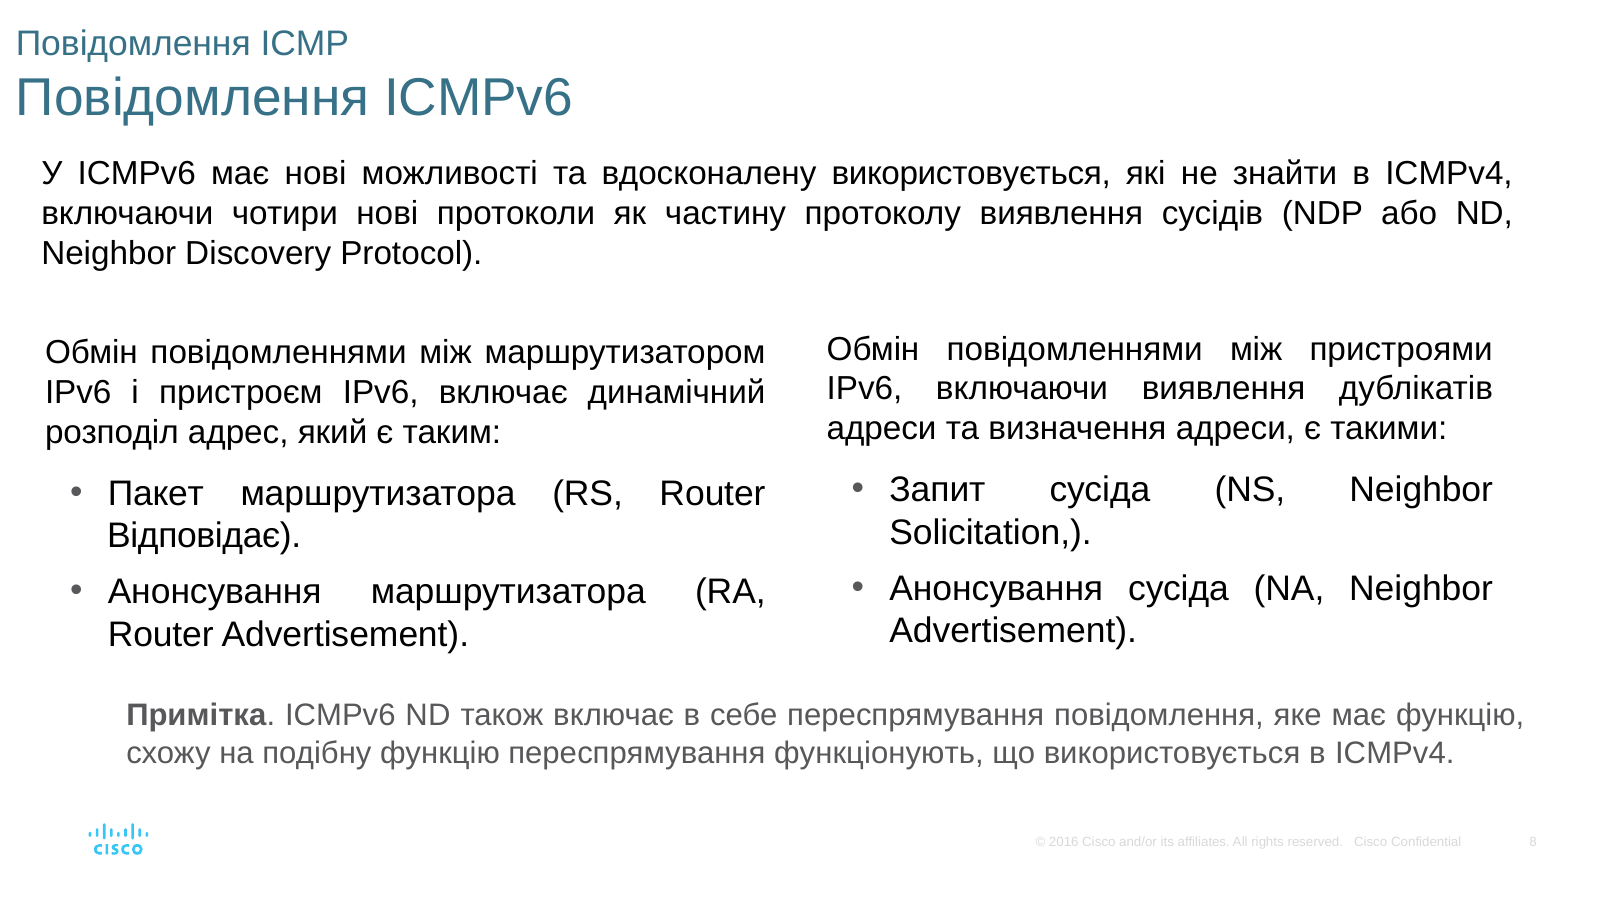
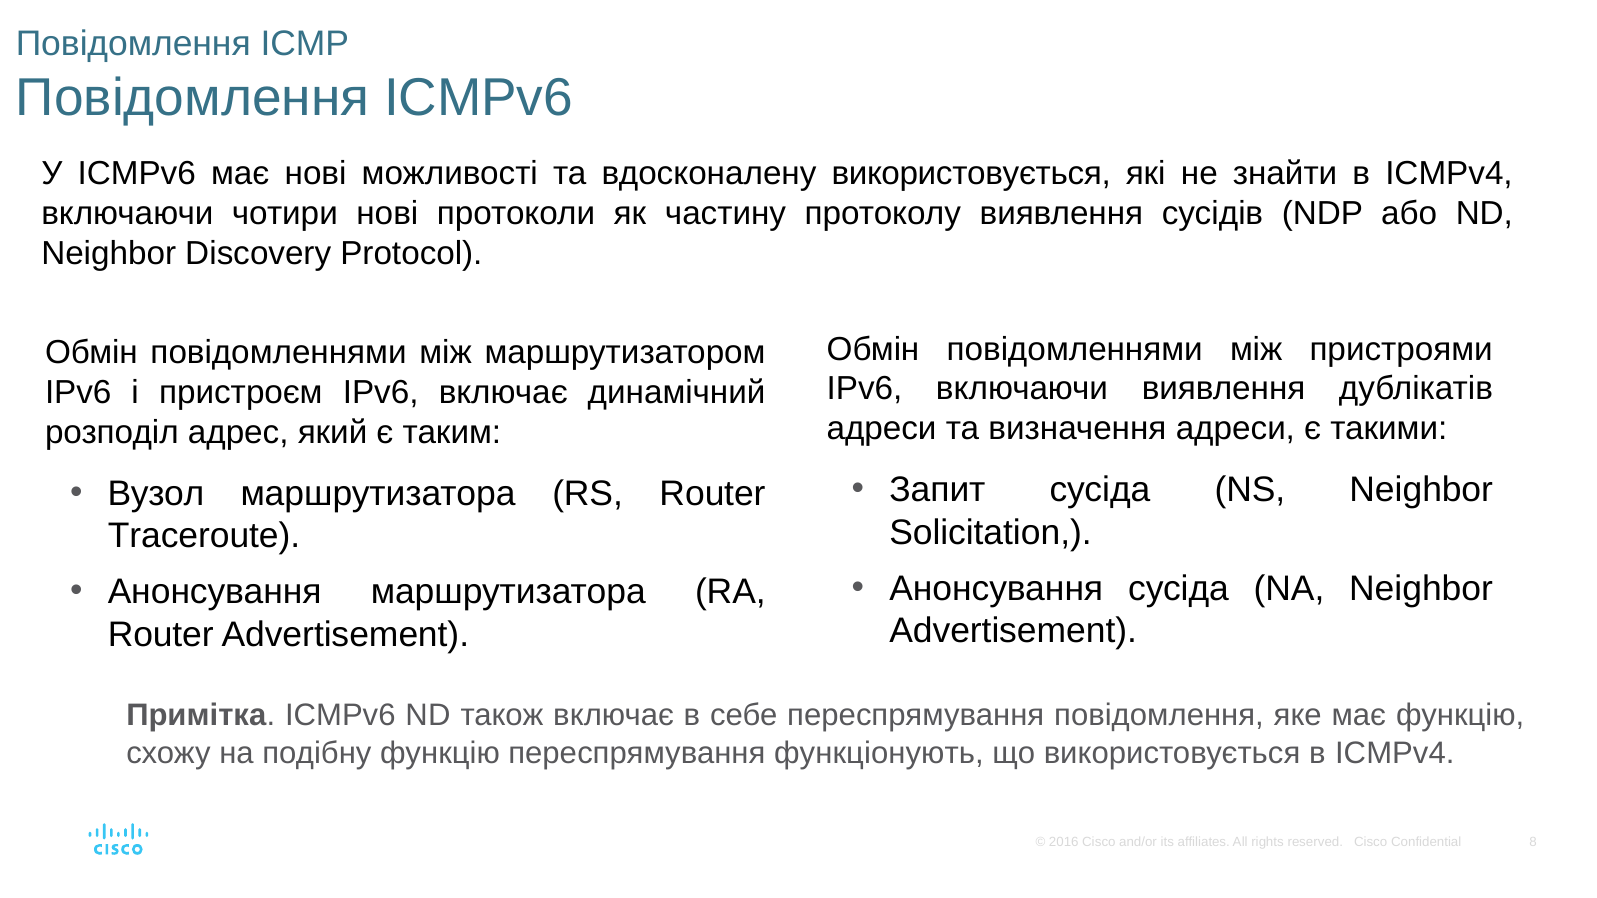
Пакет: Пакет -> Вузол (156, 494)
Відповідає: Відповідає -> Traceroute (204, 536)
